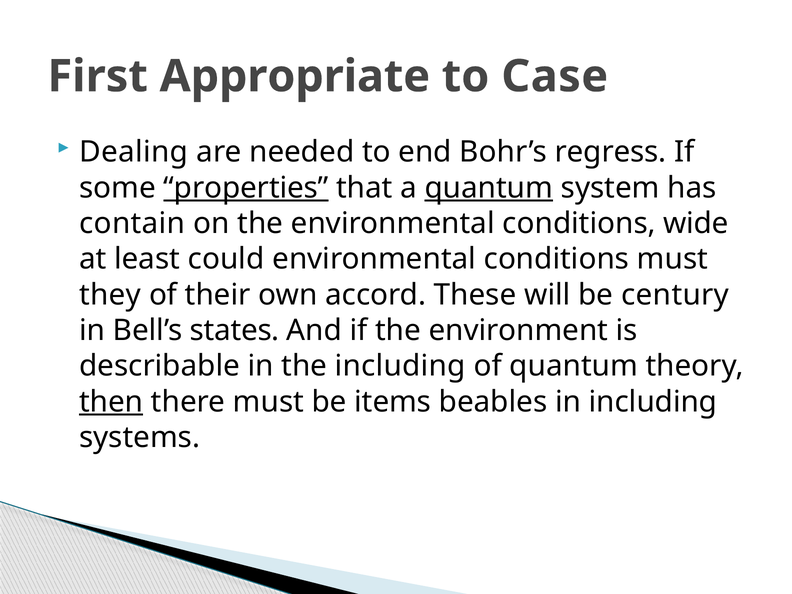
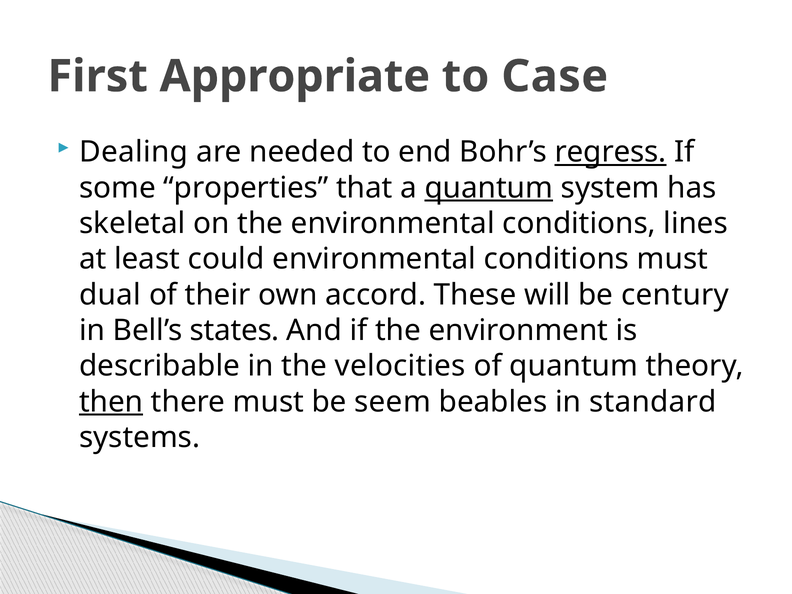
regress underline: none -> present (611, 152)
properties underline: present -> none (246, 188)
contain: contain -> skeletal (132, 223)
wide: wide -> lines (696, 223)
they: they -> dual (110, 295)
the including: including -> velocities (400, 366)
items: items -> seem (393, 402)
in including: including -> standard (653, 402)
